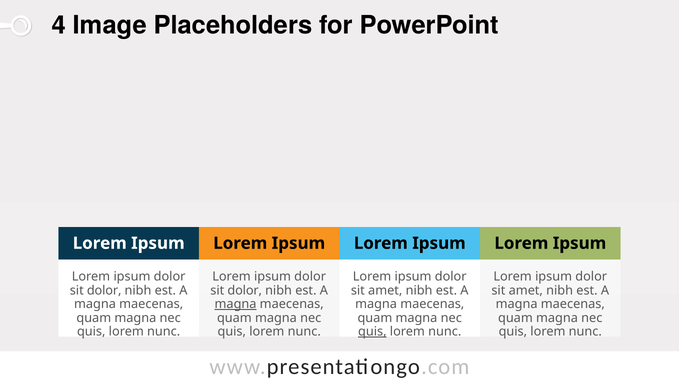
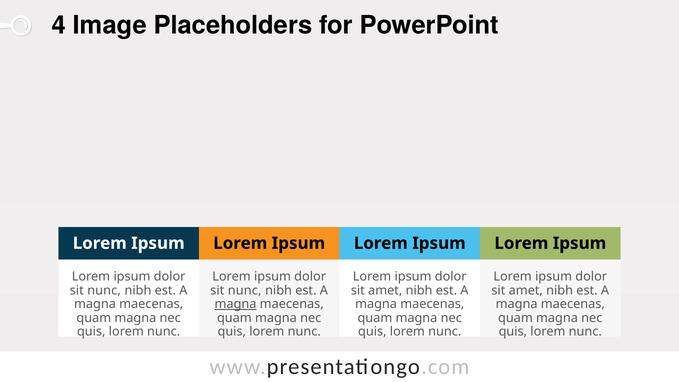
dolor: dolor -> nunc (104, 290)
dolor: dolor -> nunc (245, 290)
quis underline: present -> none (372, 332)
